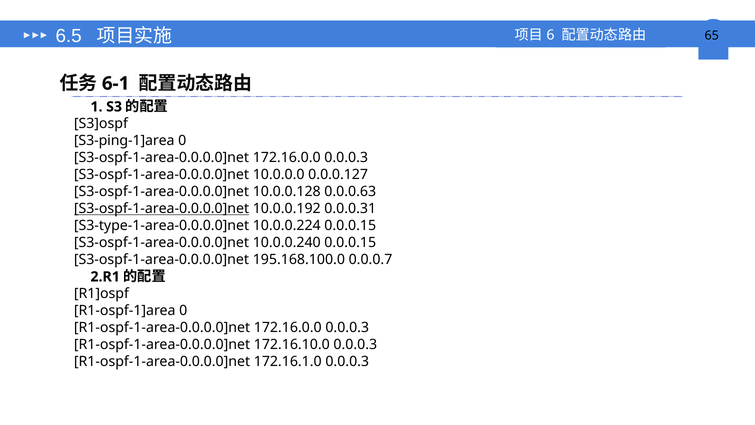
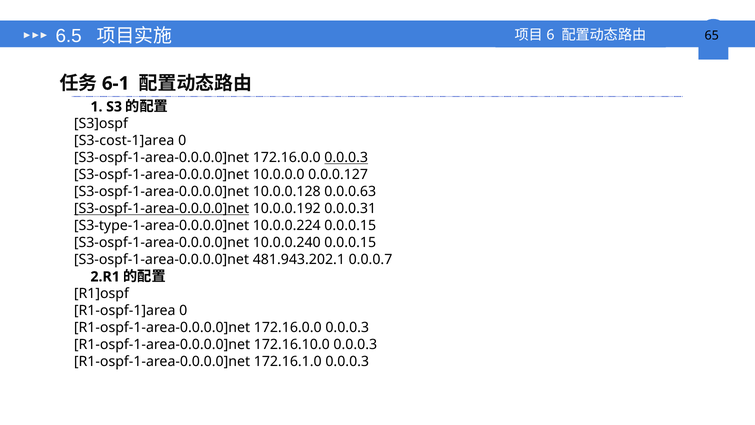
S3-ping-1]area: S3-ping-1]area -> S3-cost-1]area (124, 141)
0.0.0.3 underline: none -> present (346, 158)
195.168.100.0: 195.168.100.0 -> 481.943.202.1 (299, 259)
